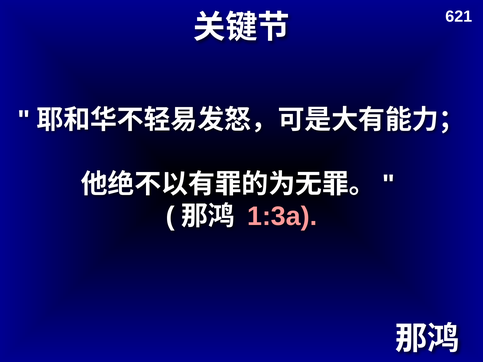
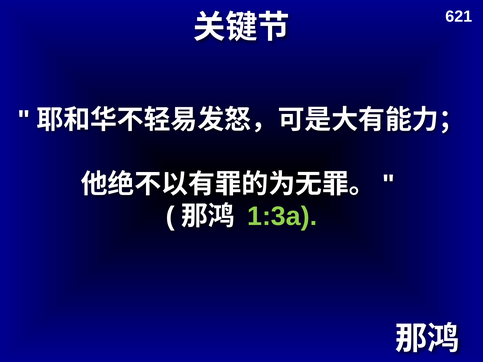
1:3a colour: pink -> light green (282, 217)
